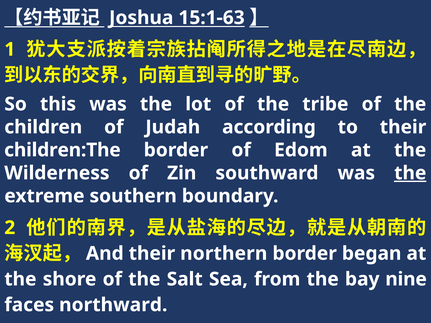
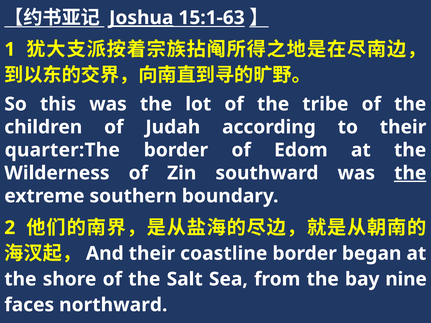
Joshua underline: none -> present (141, 18)
children:The: children:The -> quarter:The (62, 150)
northern: northern -> coastline (224, 254)
